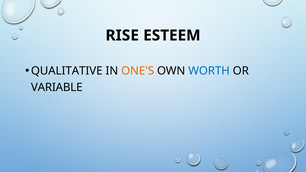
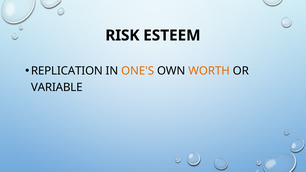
RISE: RISE -> RISK (122, 35)
QUALITATIVE: QUALITATIVE -> REPLICATION (67, 71)
WORTH colour: blue -> orange (209, 71)
